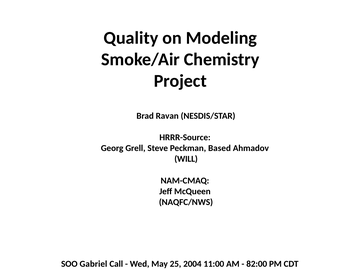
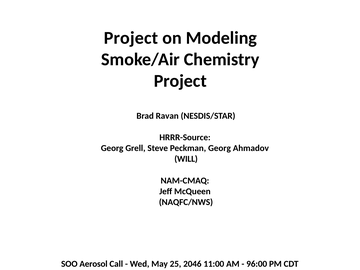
Quality: Quality -> Project (131, 38)
Peckman Based: Based -> Georg (219, 148)
Gabriel: Gabriel -> Aerosol (94, 264)
2004: 2004 -> 2046 (192, 264)
82:00: 82:00 -> 96:00 (257, 264)
